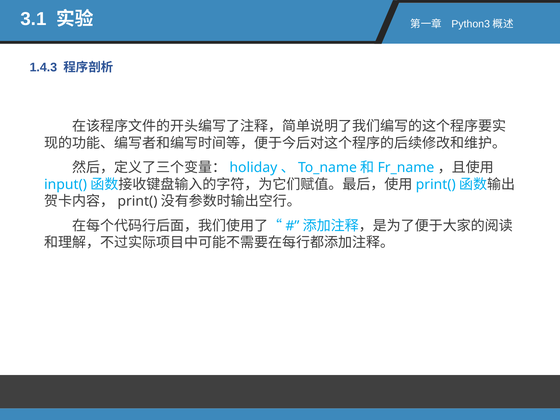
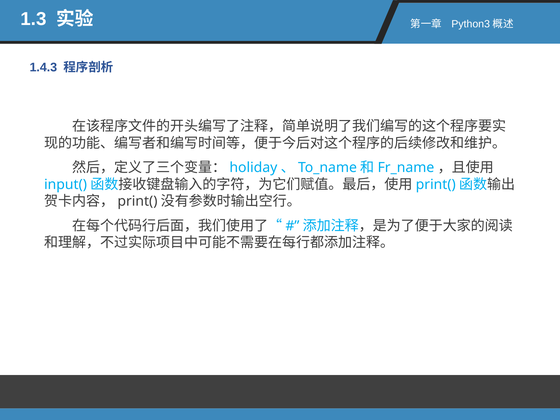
3.1: 3.1 -> 1.3 (34, 19)
